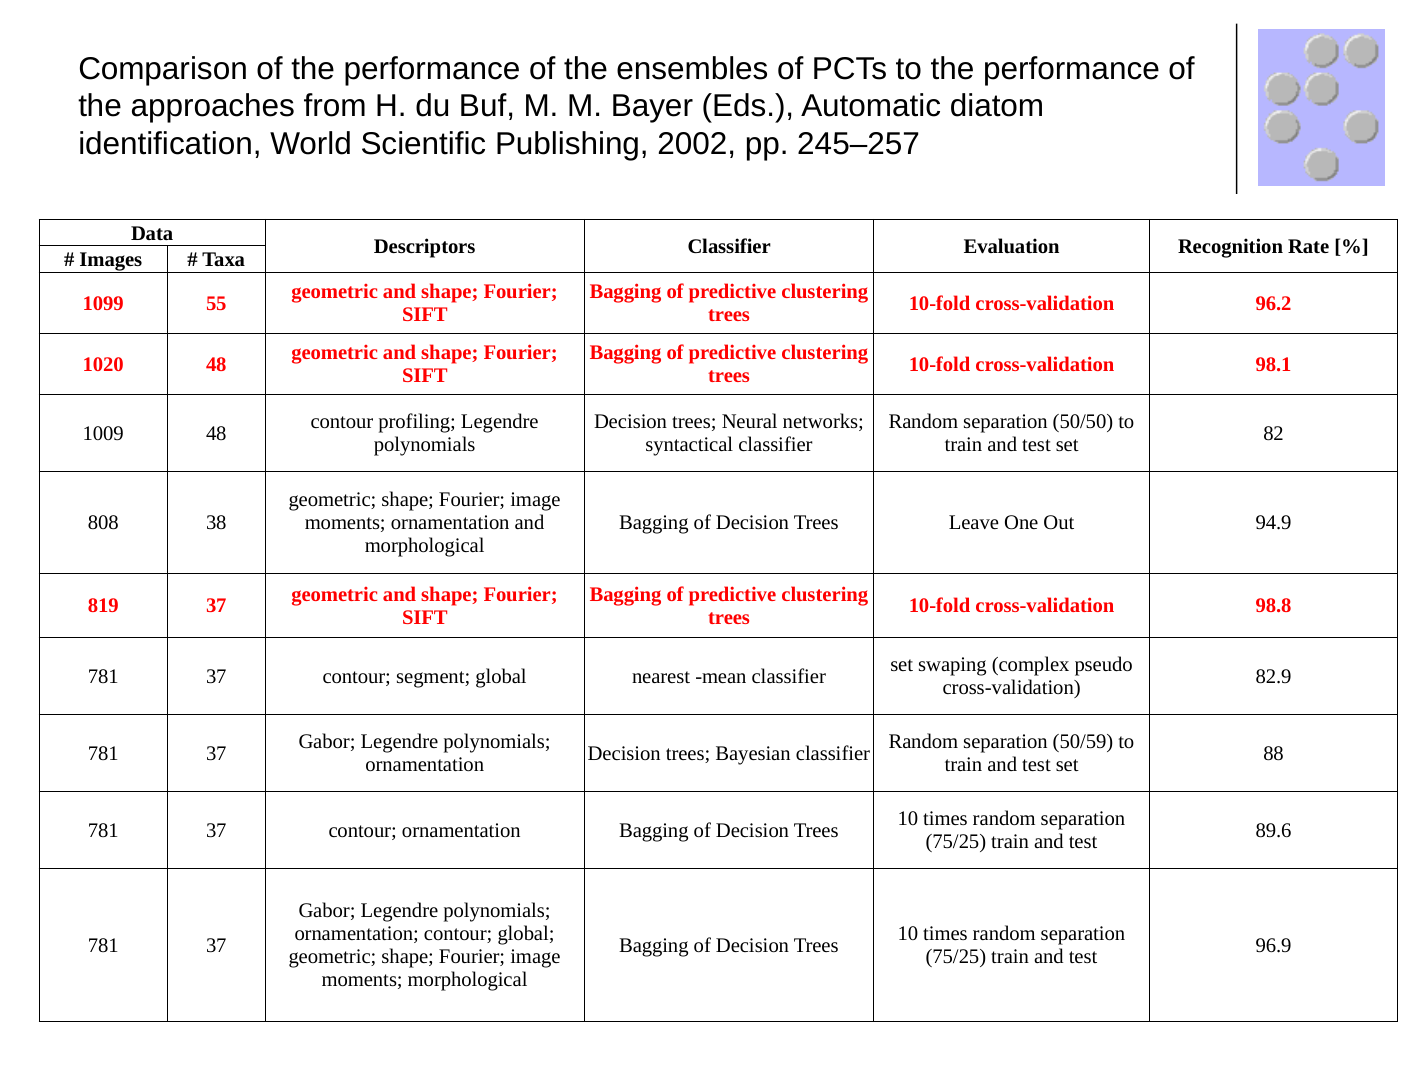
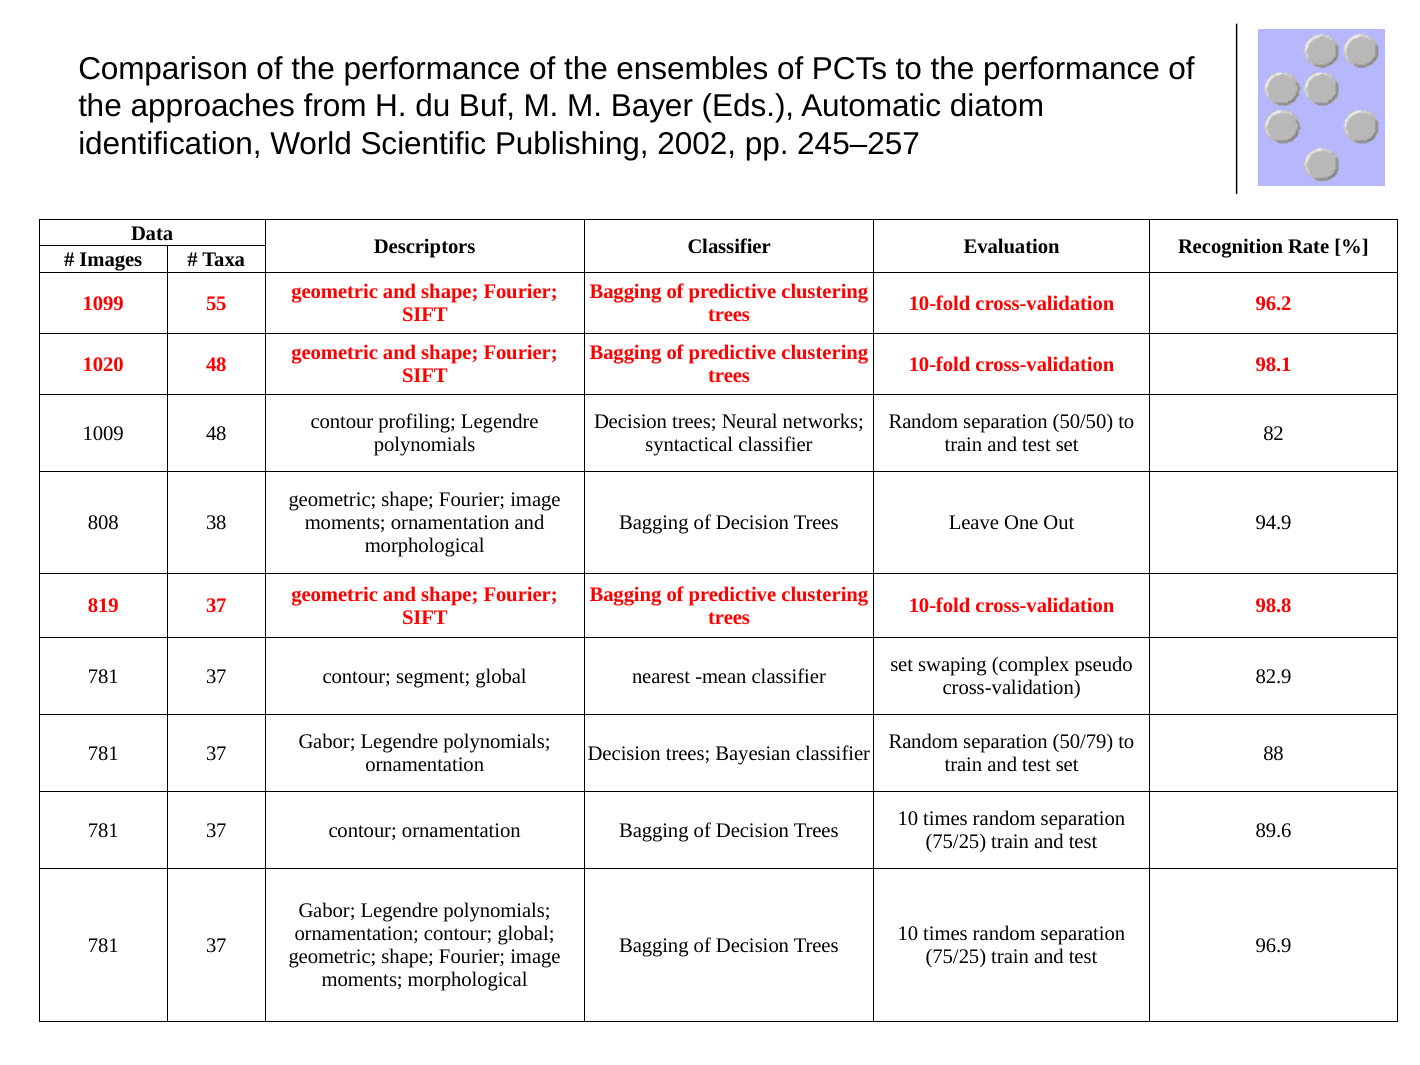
50/59: 50/59 -> 50/79 (1083, 742)
